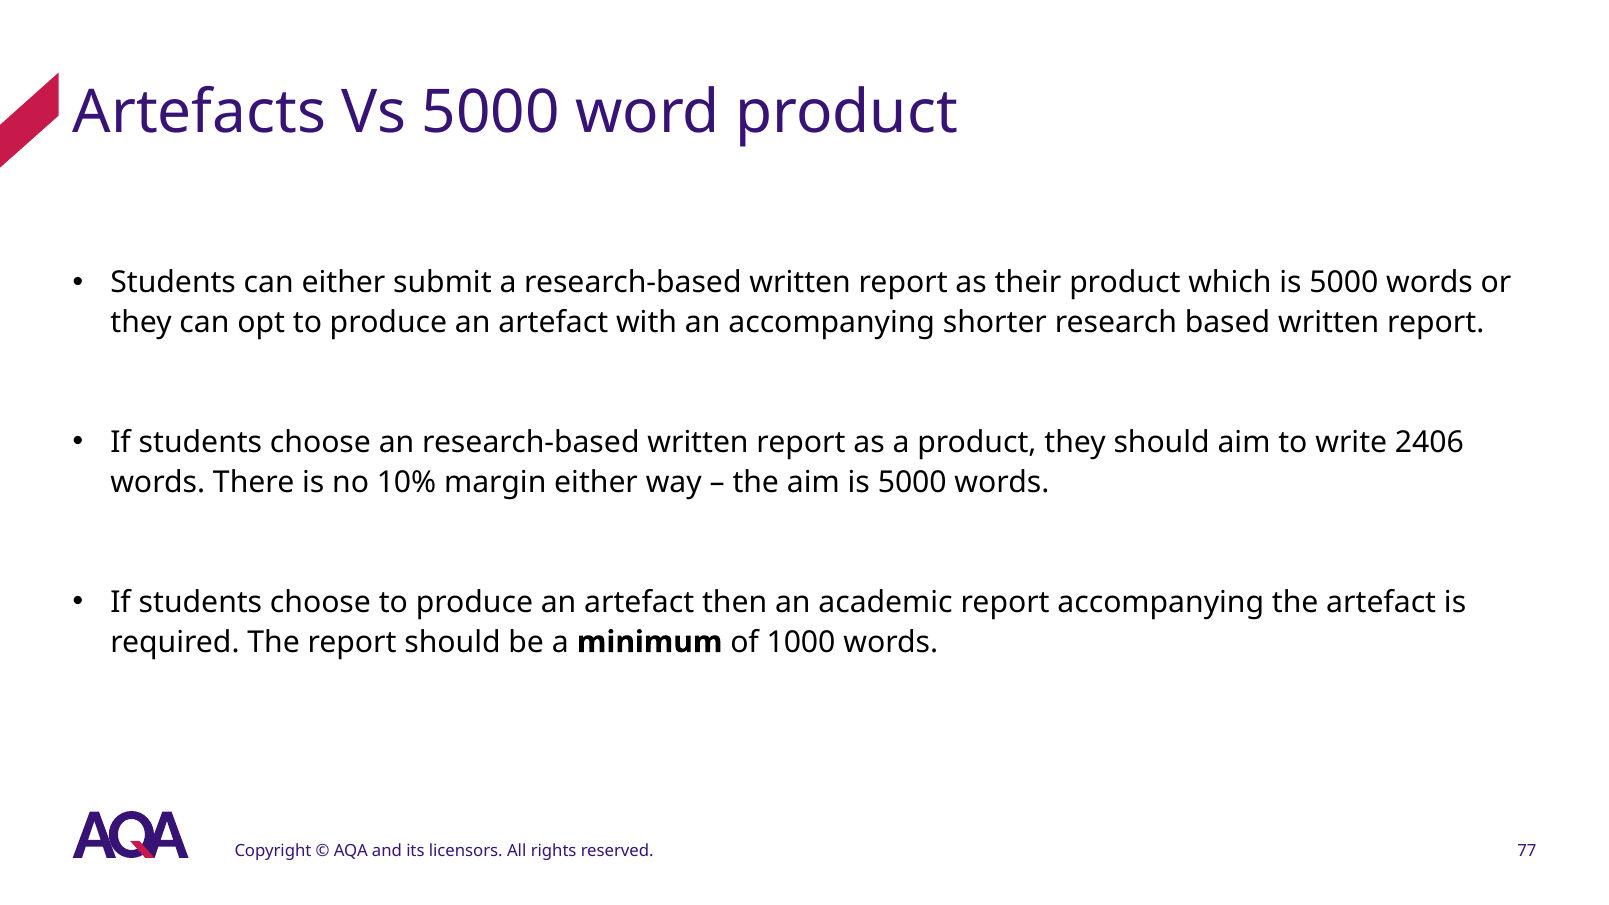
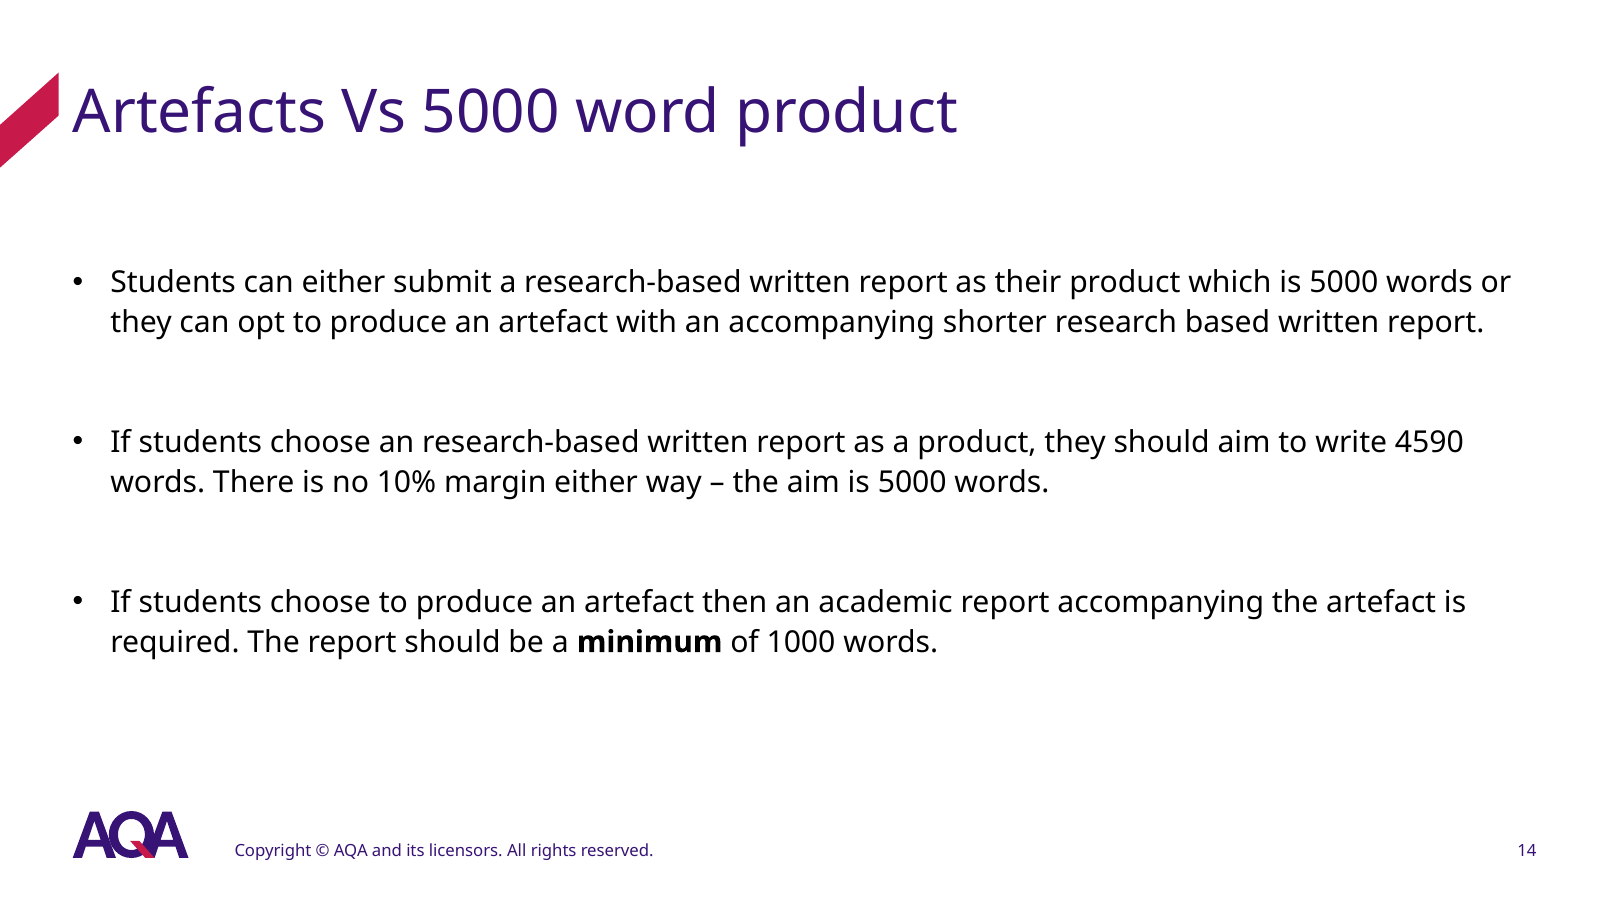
2406: 2406 -> 4590 (1429, 443)
77: 77 -> 14 (1527, 851)
